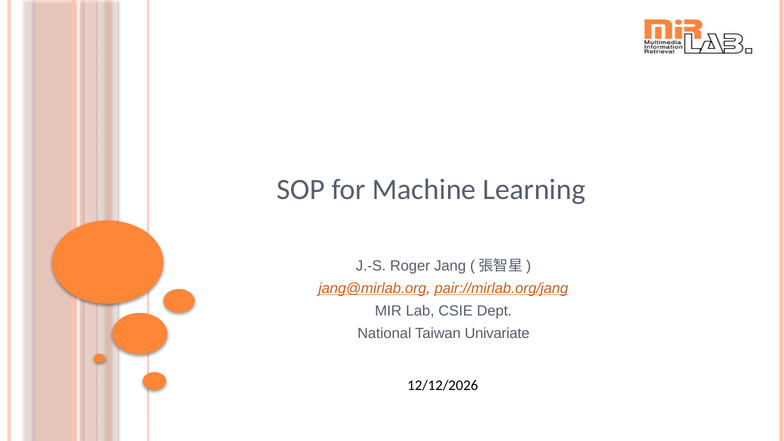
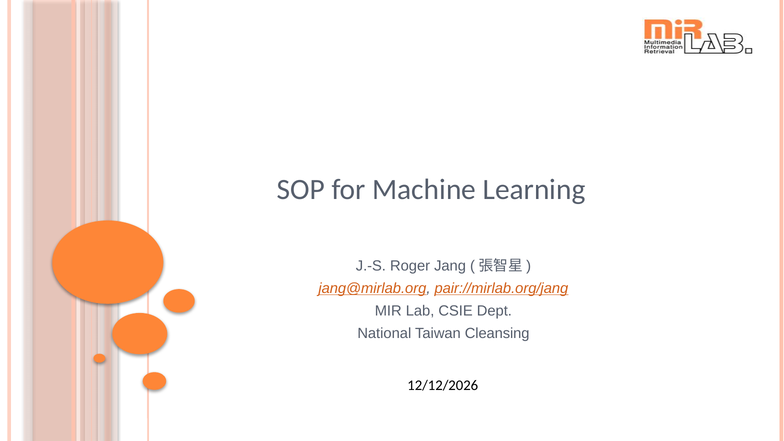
Univariate: Univariate -> Cleansing (497, 333)
